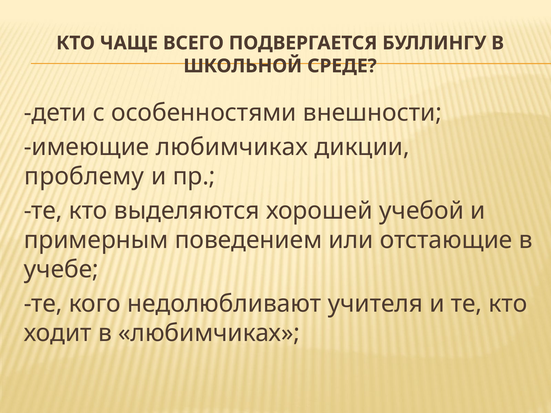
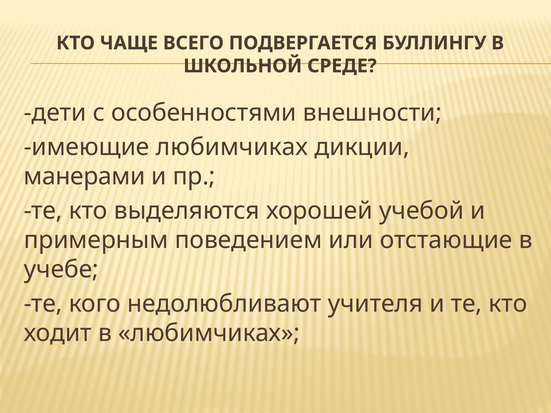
проблему: проблему -> манерами (84, 176)
